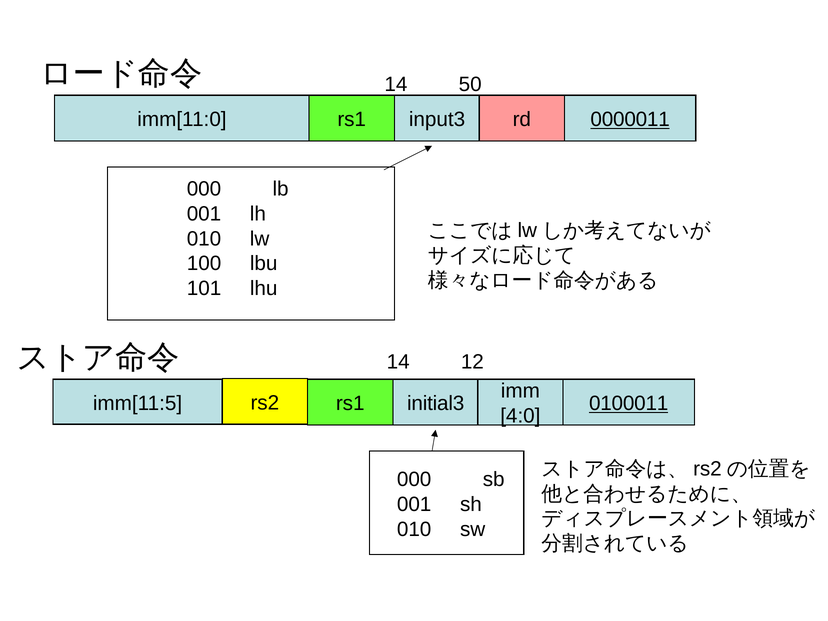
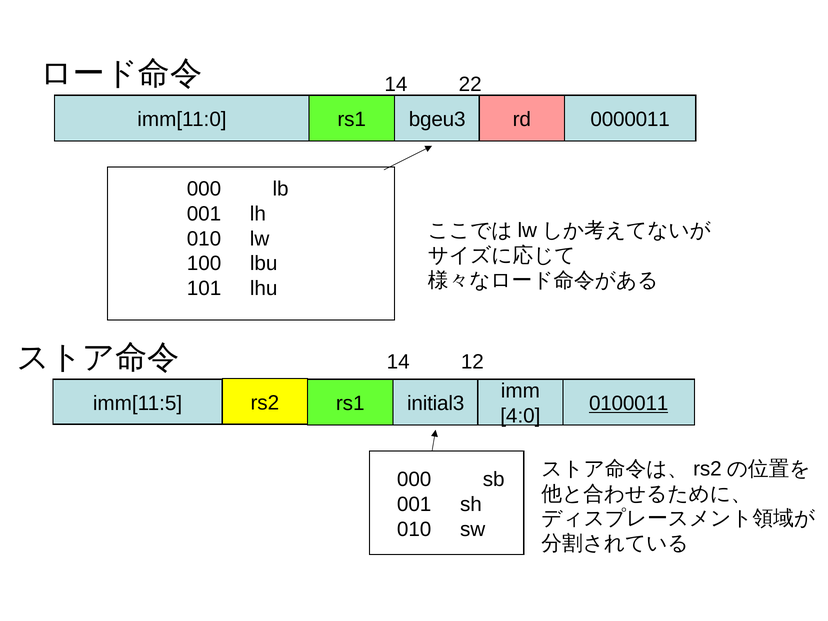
50: 50 -> 22 (470, 84)
input3: input3 -> bgeu3 (437, 120)
0000011 underline: present -> none (630, 120)
